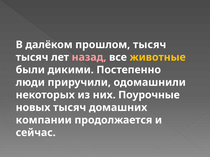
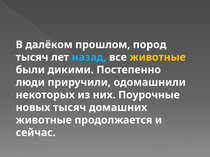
прошлом тысяч: тысяч -> пород (150, 45)
назад colour: pink -> light blue (89, 57)
компании: компании -> животные (44, 120)
